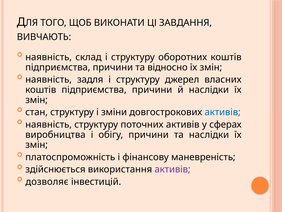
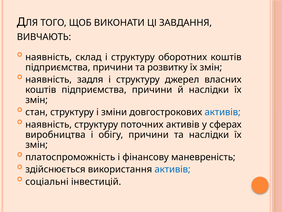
відносно: відносно -> розвитку (168, 67)
активів colour: purple -> blue (173, 169)
дозволяє: дозволяє -> соціальні (47, 181)
